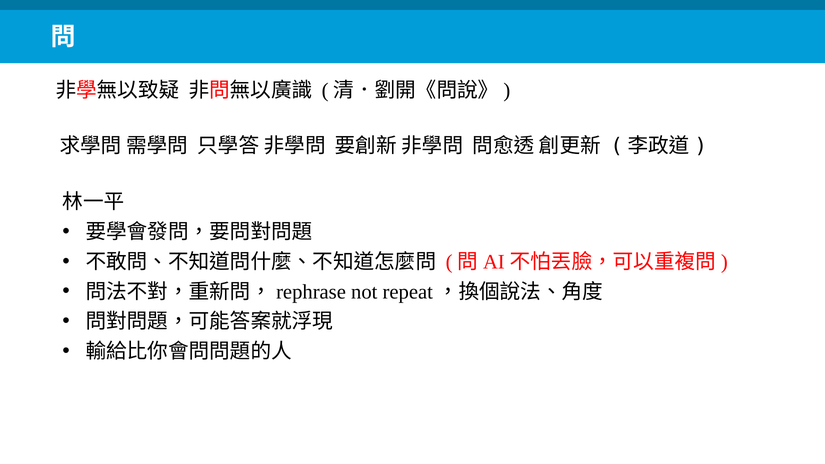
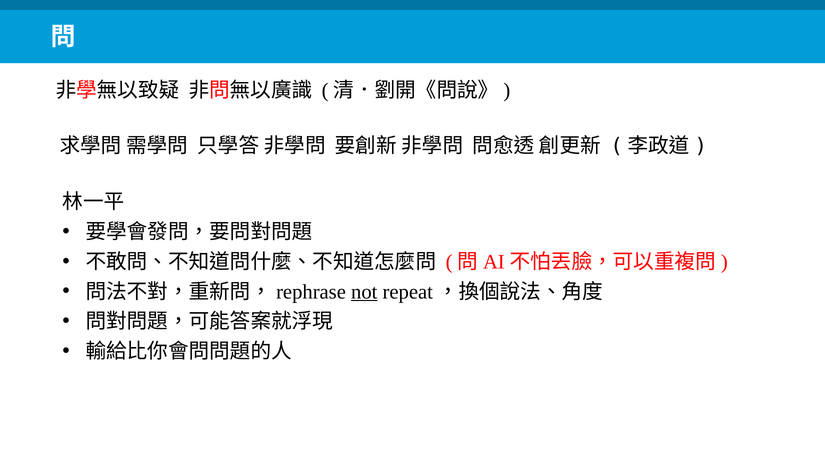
not underline: none -> present (364, 292)
